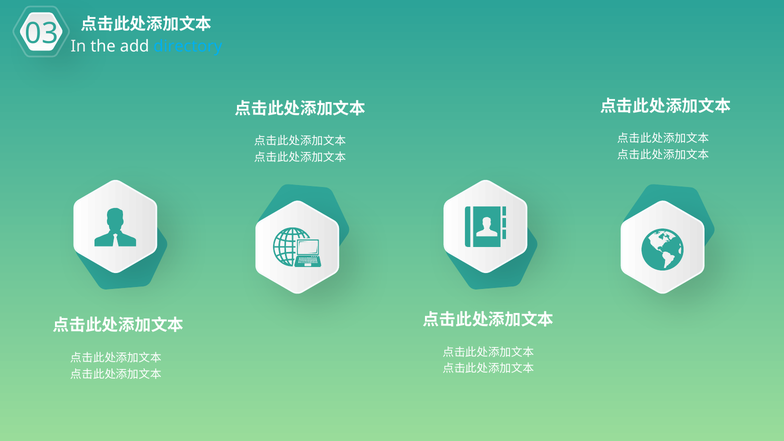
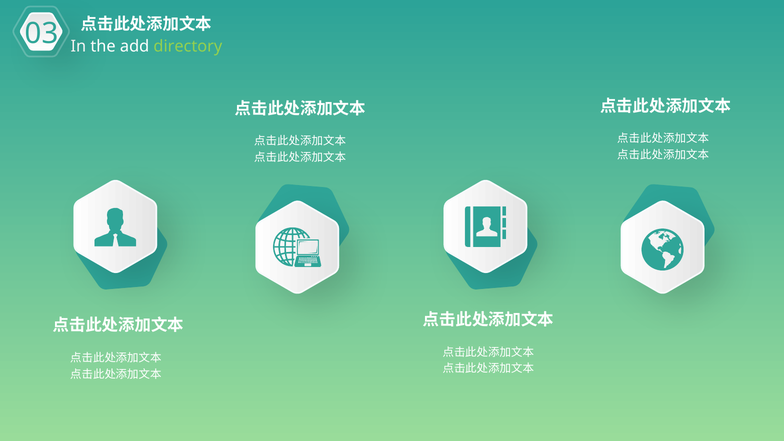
directory colour: light blue -> light green (188, 46)
